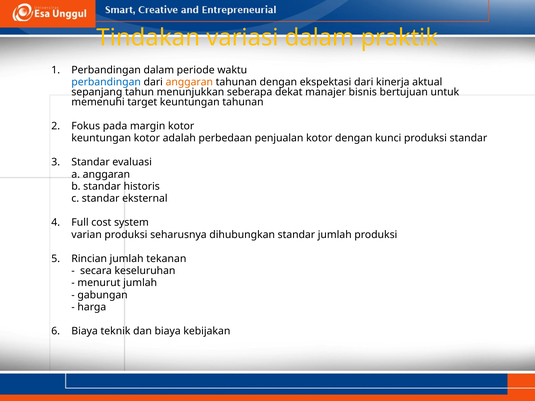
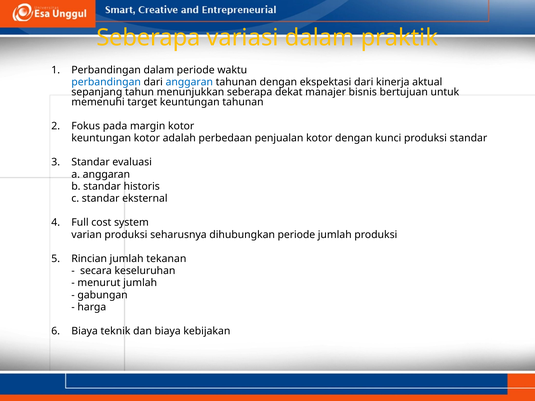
Tindakan: Tindakan -> Seberapa (148, 38)
anggaran colour: orange -> blue (189, 82)
dihubungkan standar: standar -> periode (296, 235)
